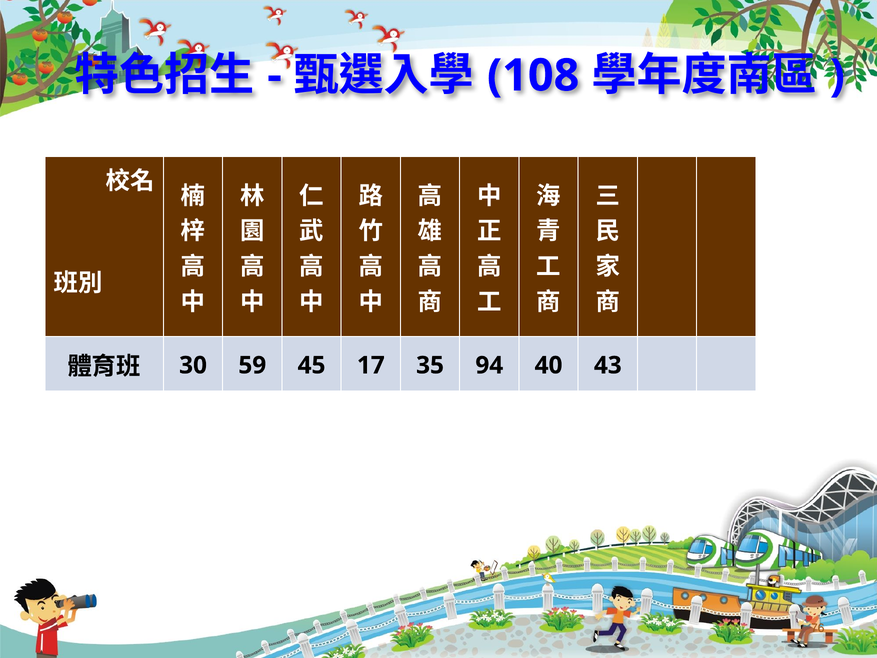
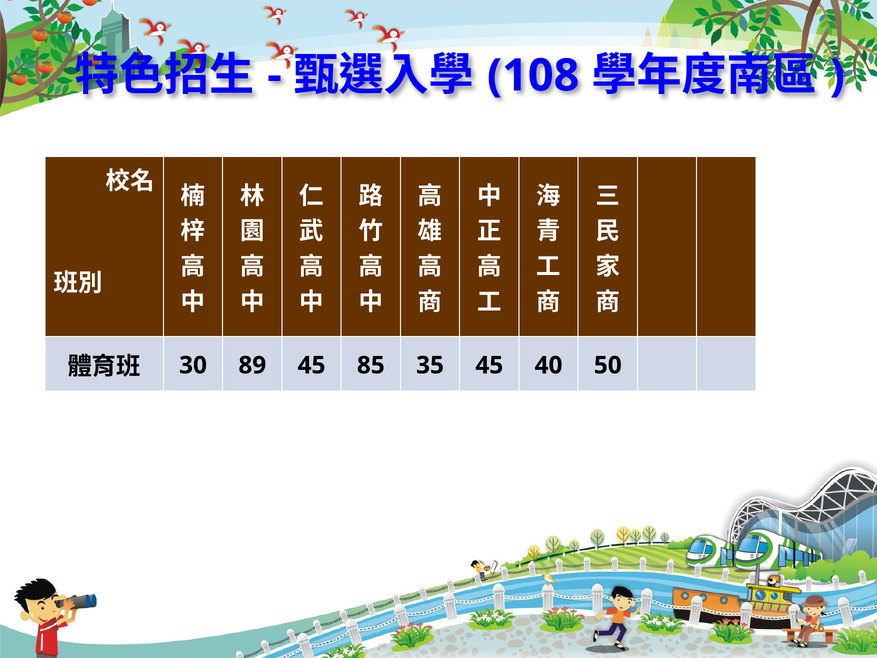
59: 59 -> 89 (252, 365)
17: 17 -> 85 (371, 365)
35 94: 94 -> 45 (489, 365)
43: 43 -> 50 (608, 365)
